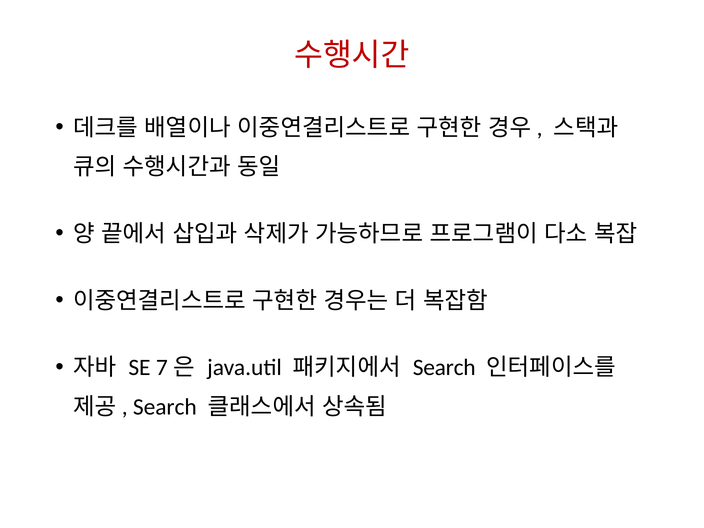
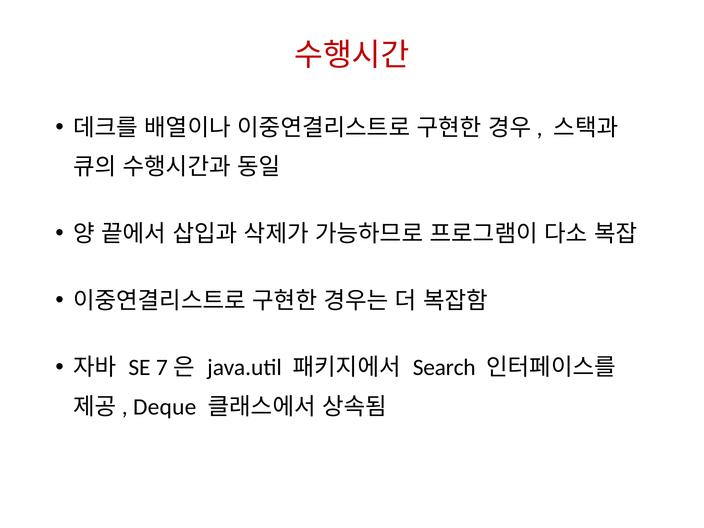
Search: Search -> Deque (165, 407)
